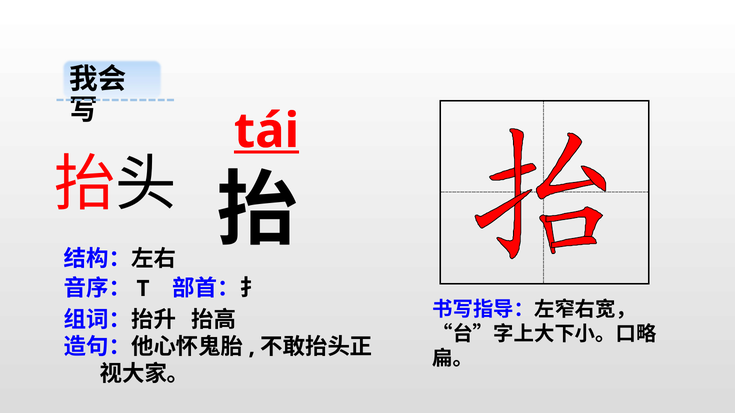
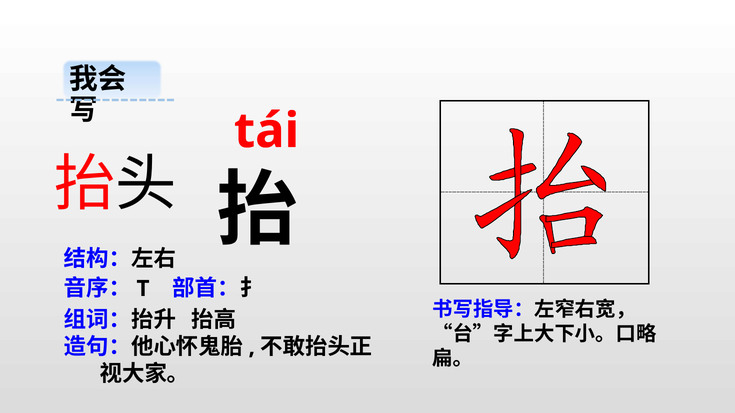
tái underline: present -> none (267, 131)
